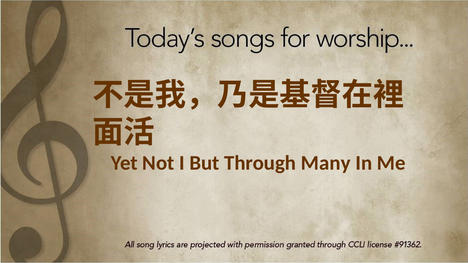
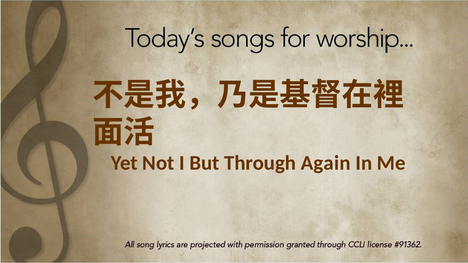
Many: Many -> Again (326, 163)
